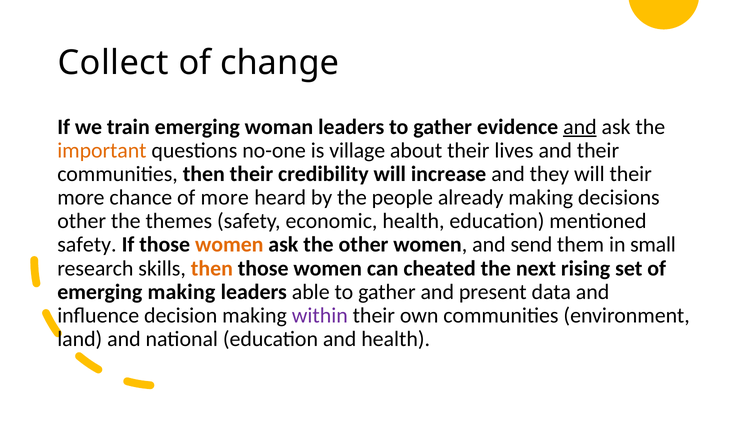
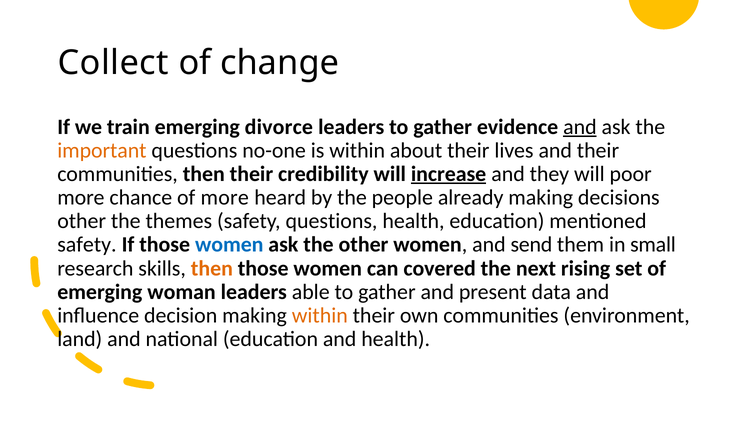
woman: woman -> divorce (279, 127)
is village: village -> within (357, 151)
increase underline: none -> present (449, 174)
will their: their -> poor (631, 174)
safety economic: economic -> questions (331, 221)
women colour: orange -> blue (229, 245)
cheated: cheated -> covered (440, 269)
emerging making: making -> woman (182, 292)
within colour: purple -> orange (320, 316)
